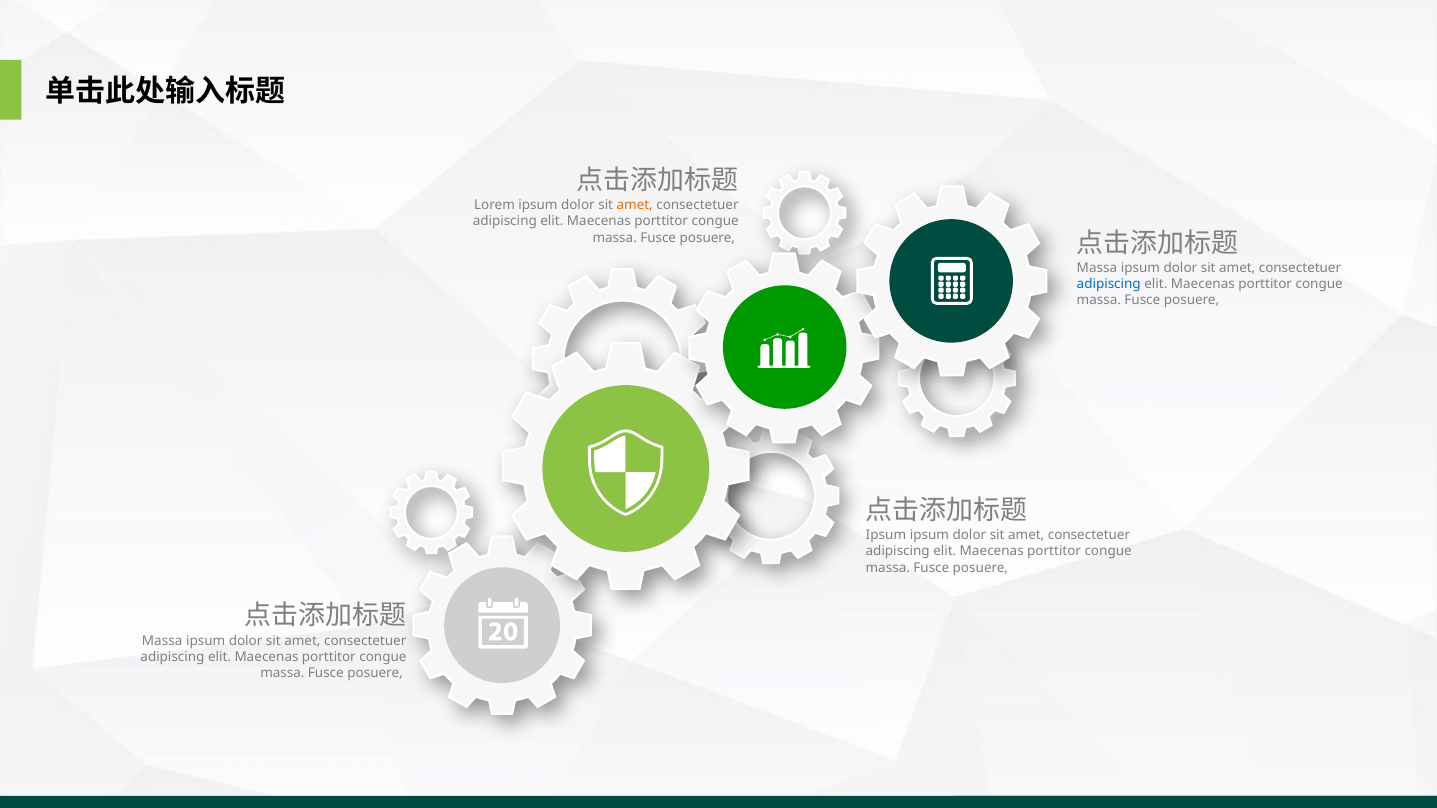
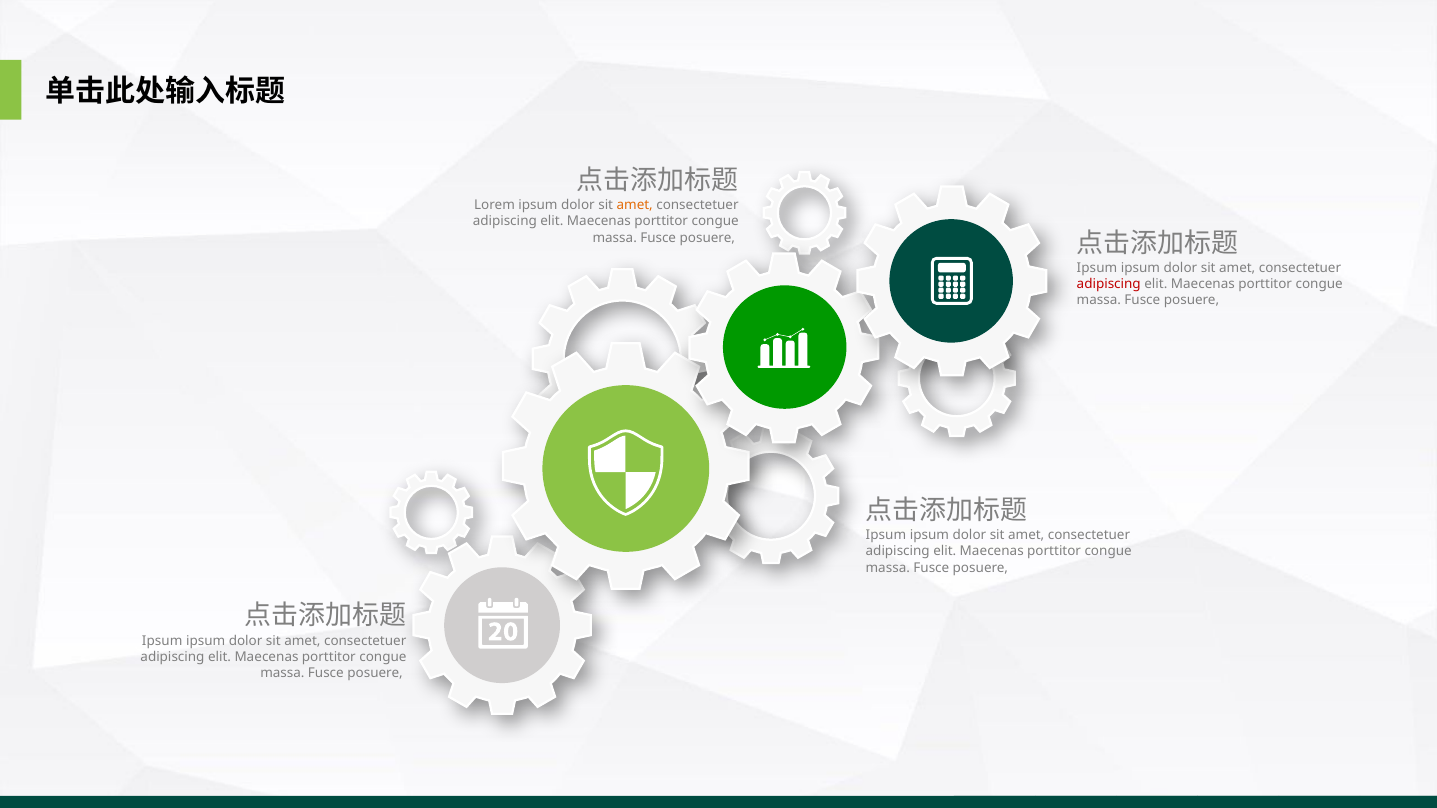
Massa: Massa -> Ipsum (1097, 268)
adipiscing colour: blue -> red (1109, 284)
Massa: Massa -> Ipsum (162, 641)
